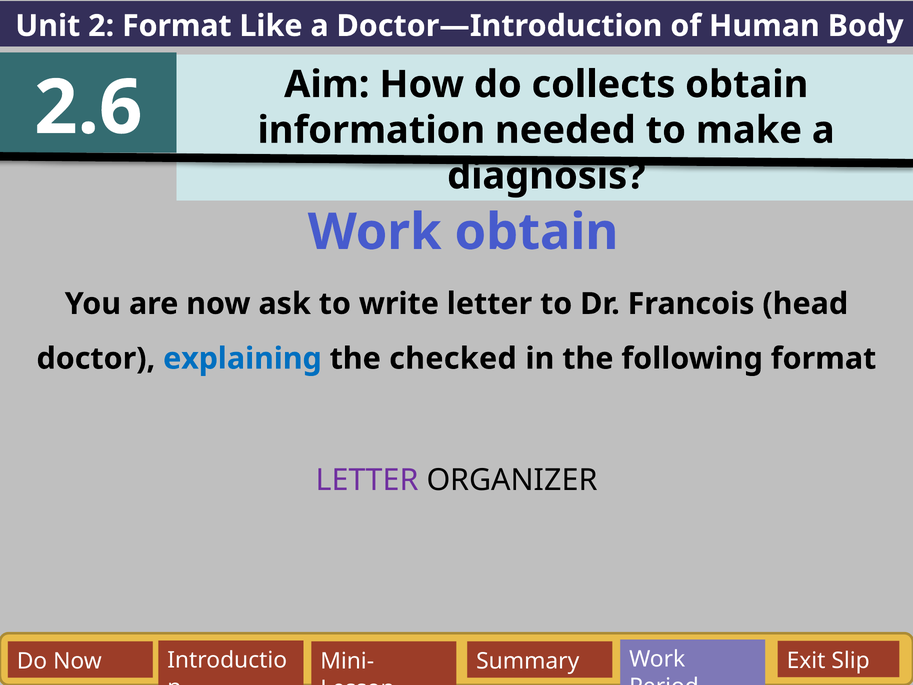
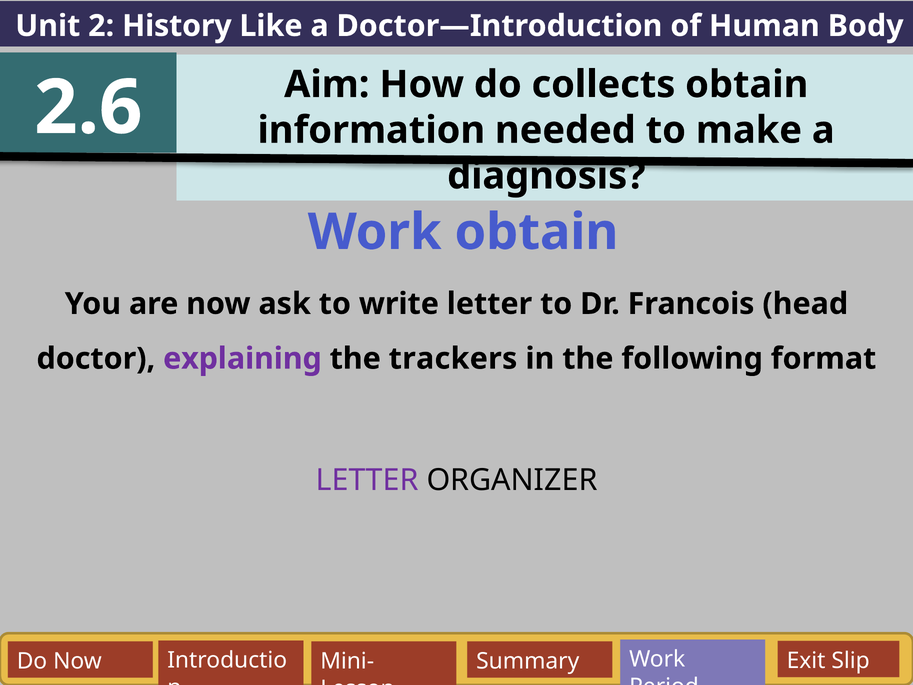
2 Format: Format -> History (177, 26)
explaining colour: blue -> purple (242, 358)
checked: checked -> trackers (453, 358)
